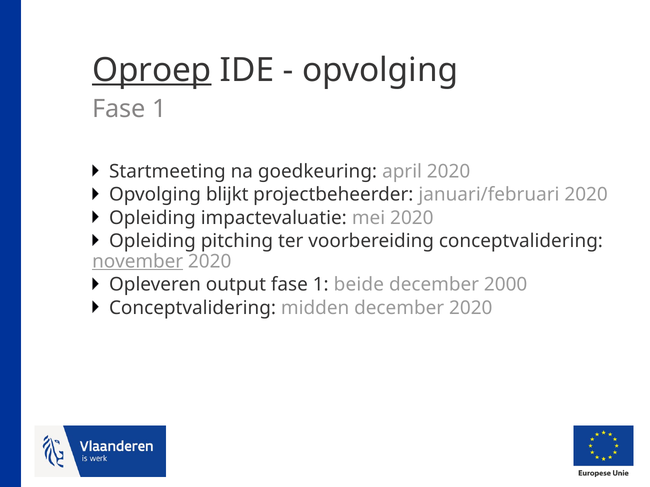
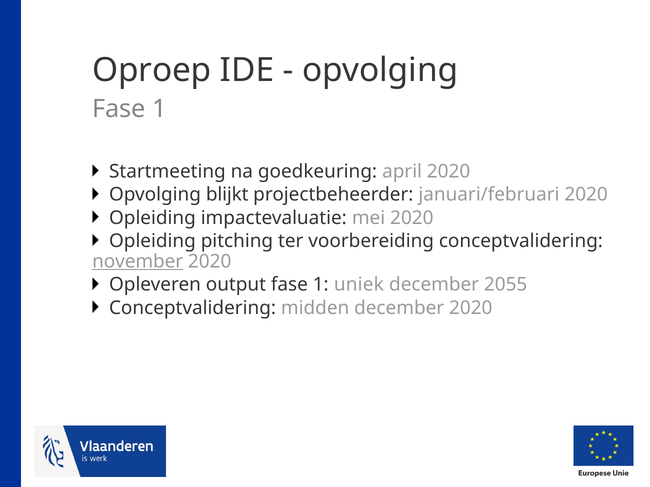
Oproep underline: present -> none (152, 70)
beide: beide -> uniek (359, 285)
2000: 2000 -> 2055 (506, 285)
